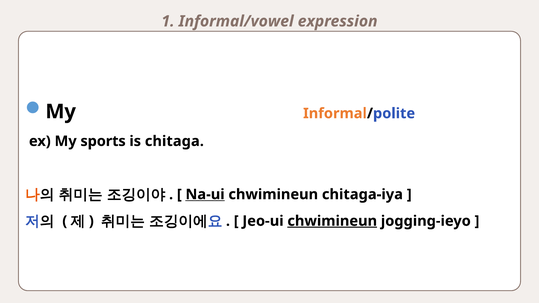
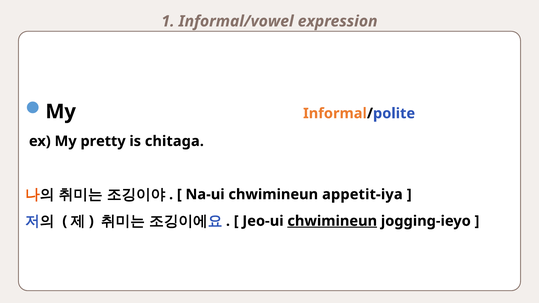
sports: sports -> pretty (103, 141)
Na-ui underline: present -> none (205, 195)
chitaga-iya: chitaga-iya -> appetit-iya (362, 195)
